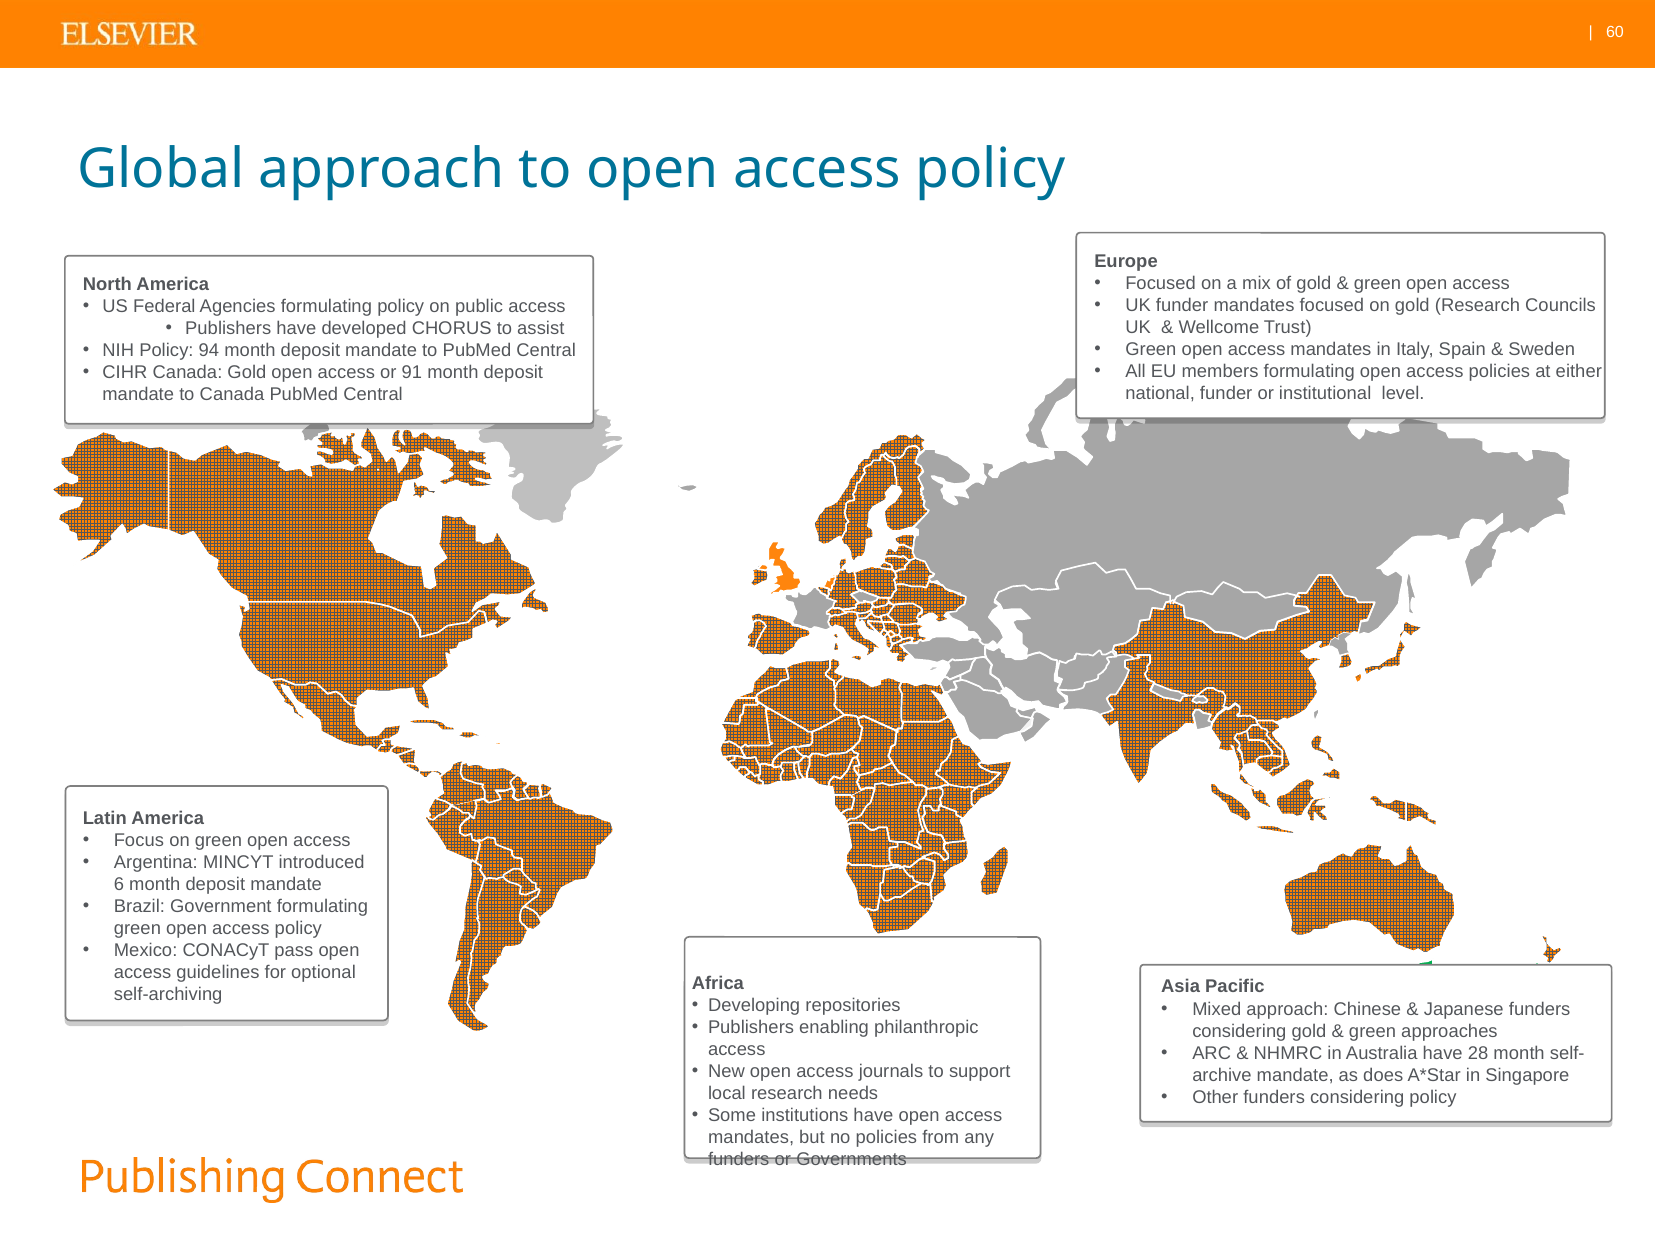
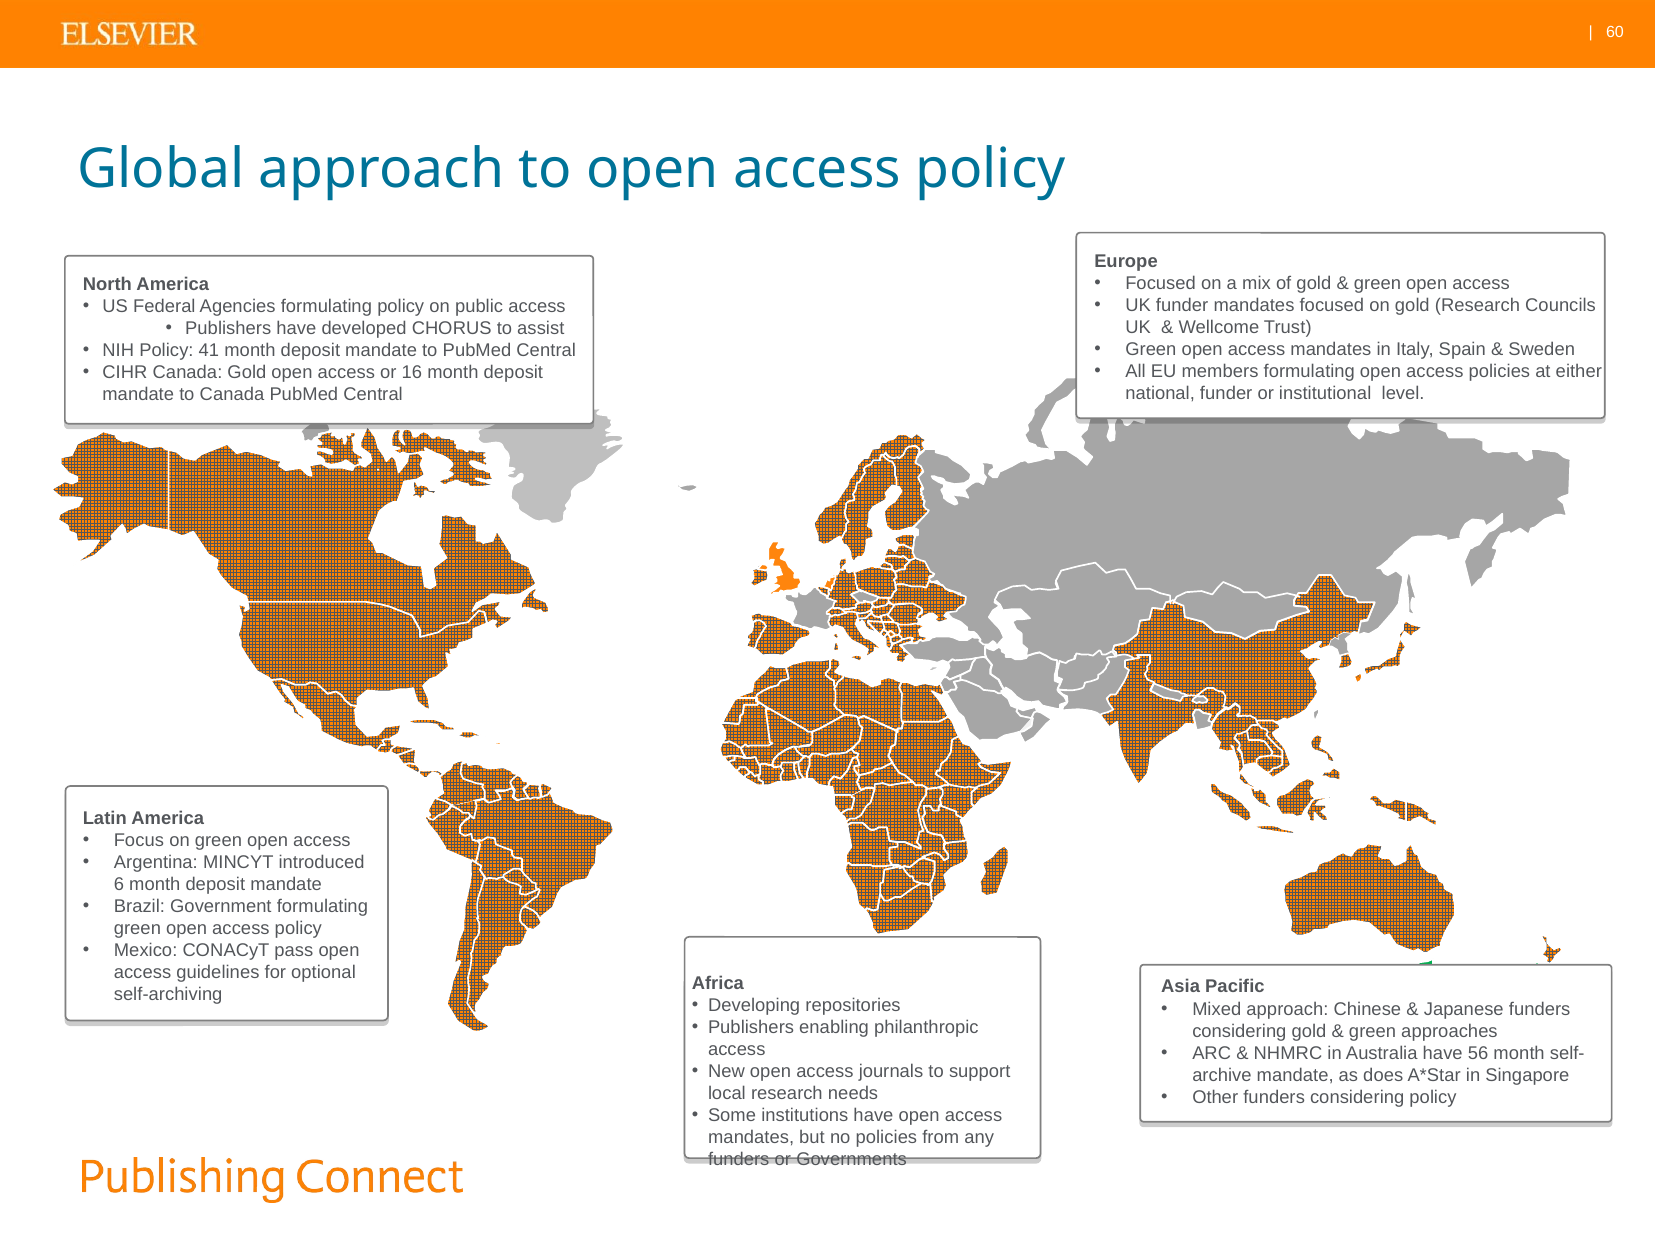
94: 94 -> 41 (209, 351)
91: 91 -> 16 (412, 373)
28: 28 -> 56 (1478, 1053)
